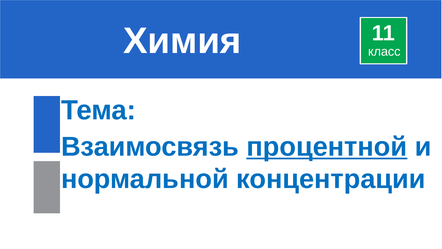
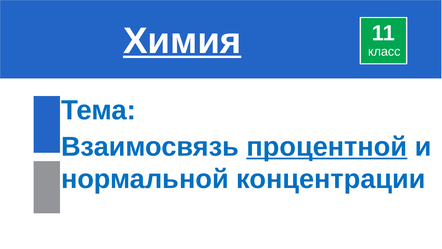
Химия underline: none -> present (182, 41)
